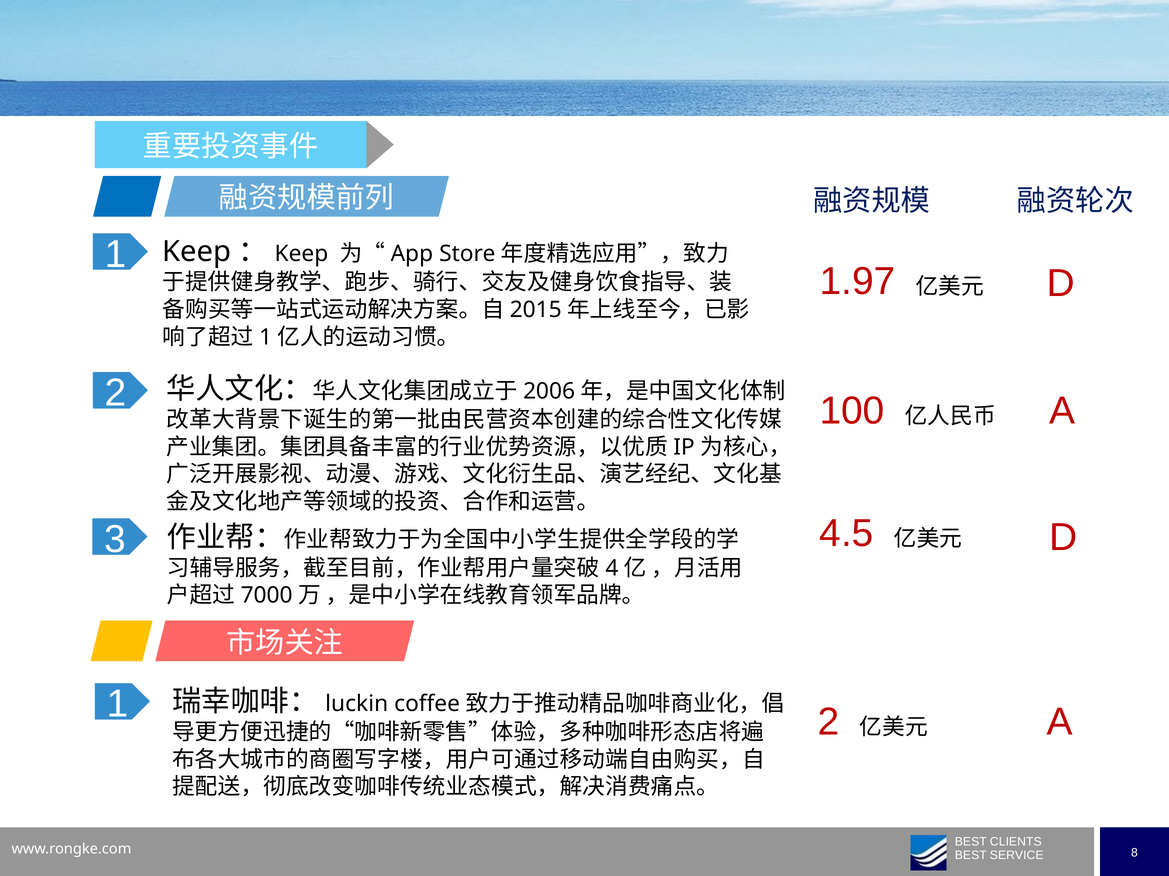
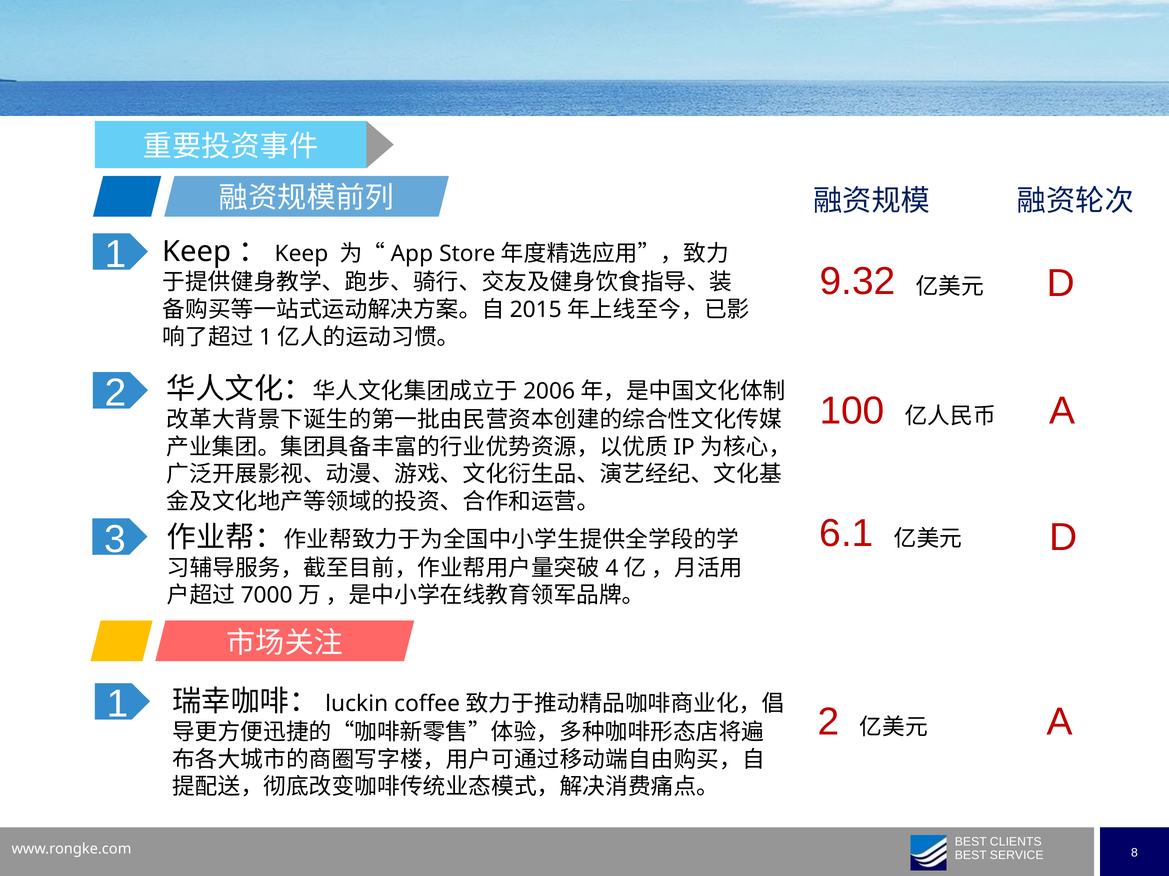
1.97: 1.97 -> 9.32 (858, 282)
4.5: 4.5 -> 6.1 (847, 534)
